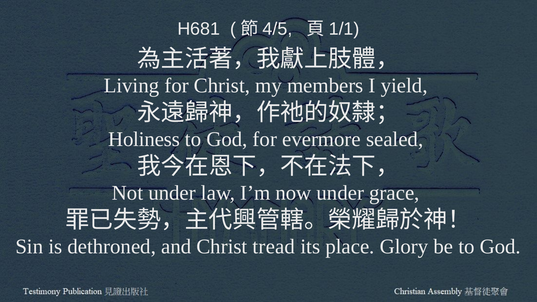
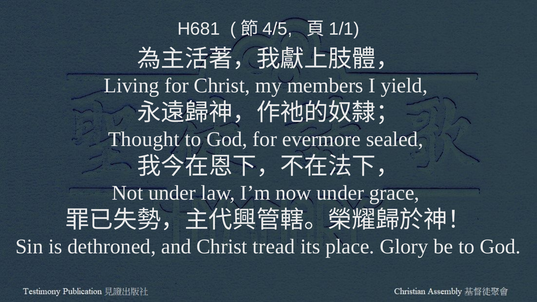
Holiness: Holiness -> Thought (144, 139)
